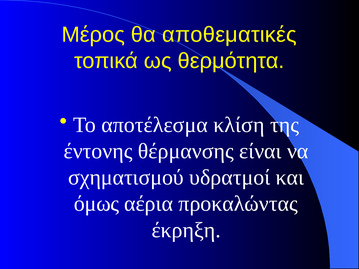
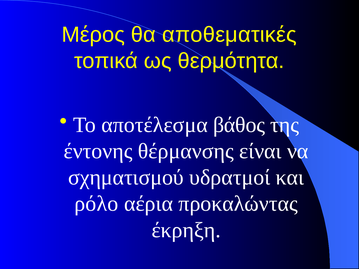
κλίση: κλίση -> βάθος (239, 125)
όμως: όμως -> ρόλο (96, 204)
